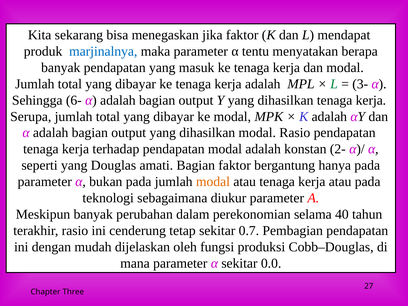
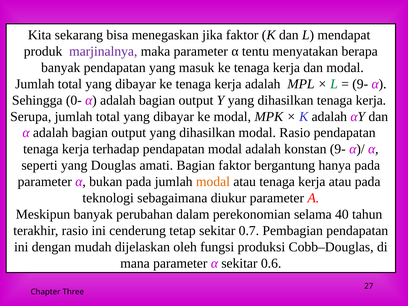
marjinalnya colour: blue -> purple (103, 51)
3-: 3- -> 9- (360, 84)
6-: 6- -> 0- (74, 100)
konstan 2-: 2- -> 9- (338, 149)
0.0: 0.0 -> 0.6 (271, 263)
